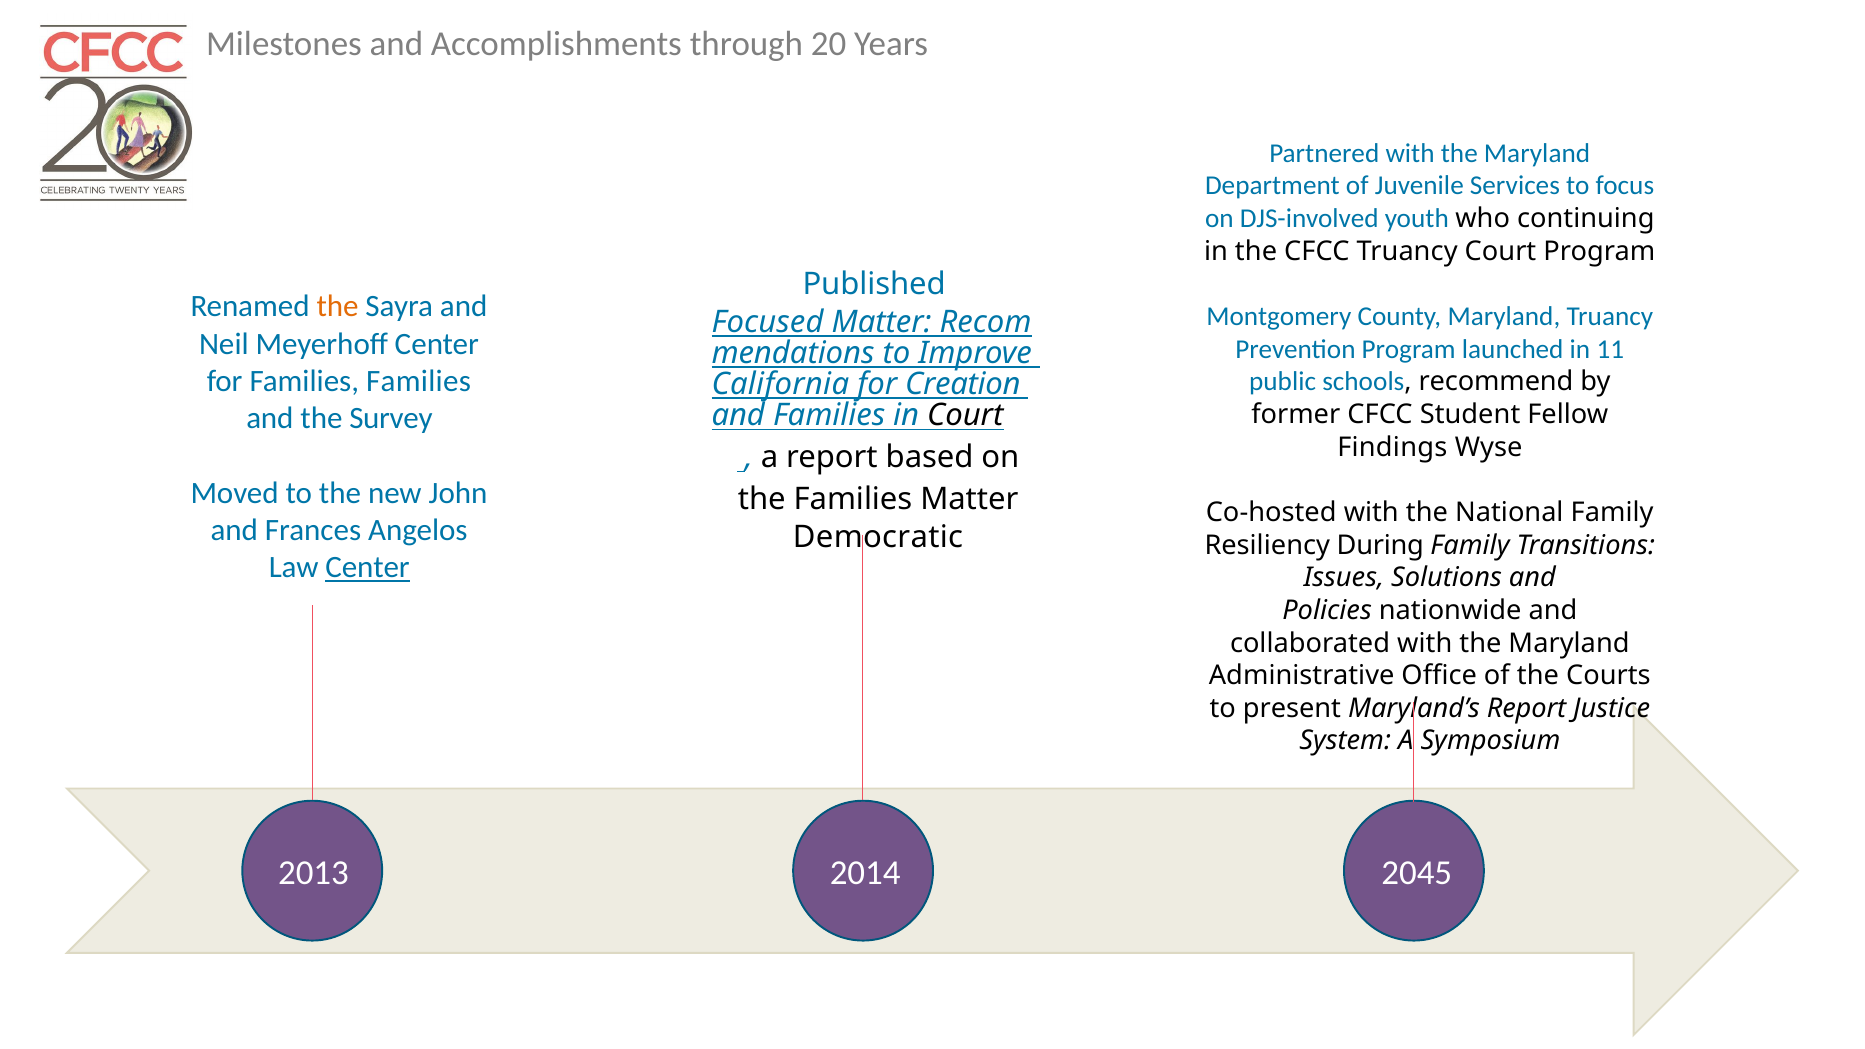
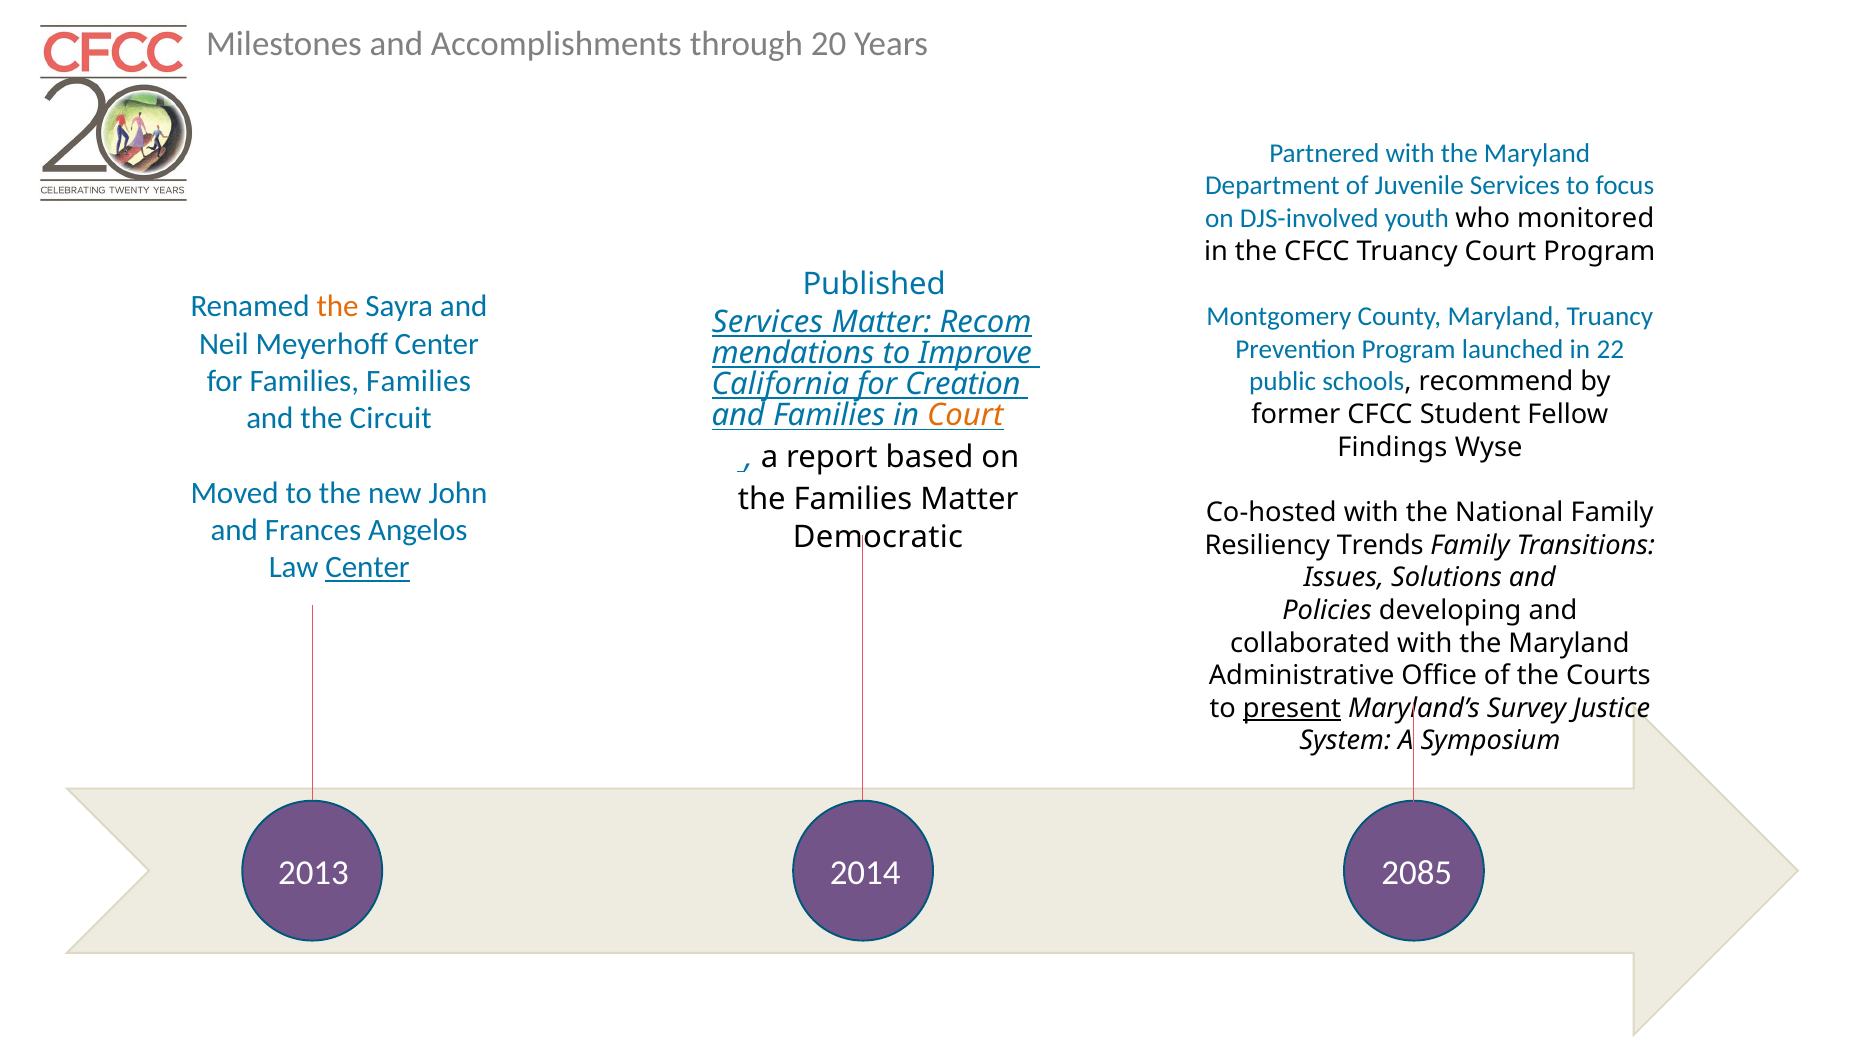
continuing: continuing -> monitored (1586, 219)
Focused: Focused -> Services (767, 322)
11: 11 -> 22 (1610, 349)
Survey: Survey -> Circuit (391, 419)
Court colour: black -> orange (965, 415)
During: During -> Trends (1380, 545)
nationwide: nationwide -> developing (1450, 610)
present underline: none -> present (1292, 708)
Maryland’s Report: Report -> Survey (1526, 708)
2045: 2045 -> 2085 (1417, 873)
